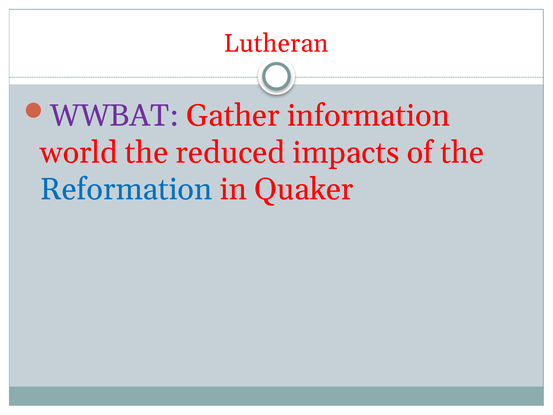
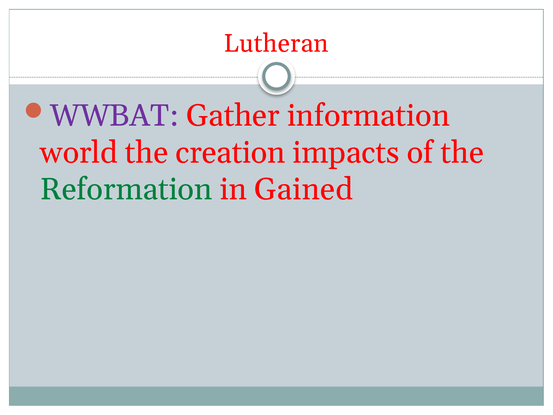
reduced: reduced -> creation (231, 152)
Reformation colour: blue -> green (126, 189)
Quaker: Quaker -> Gained (304, 189)
